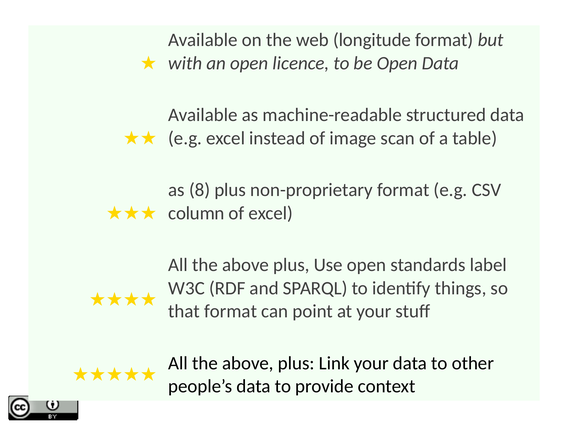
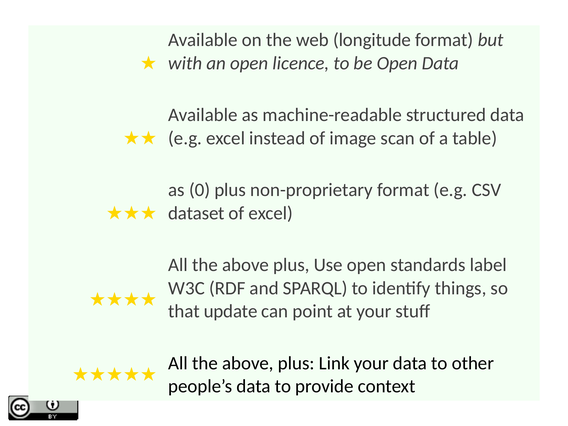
8: 8 -> 0 (200, 190)
column: column -> dataset (196, 213)
that format: format -> update (231, 311)
